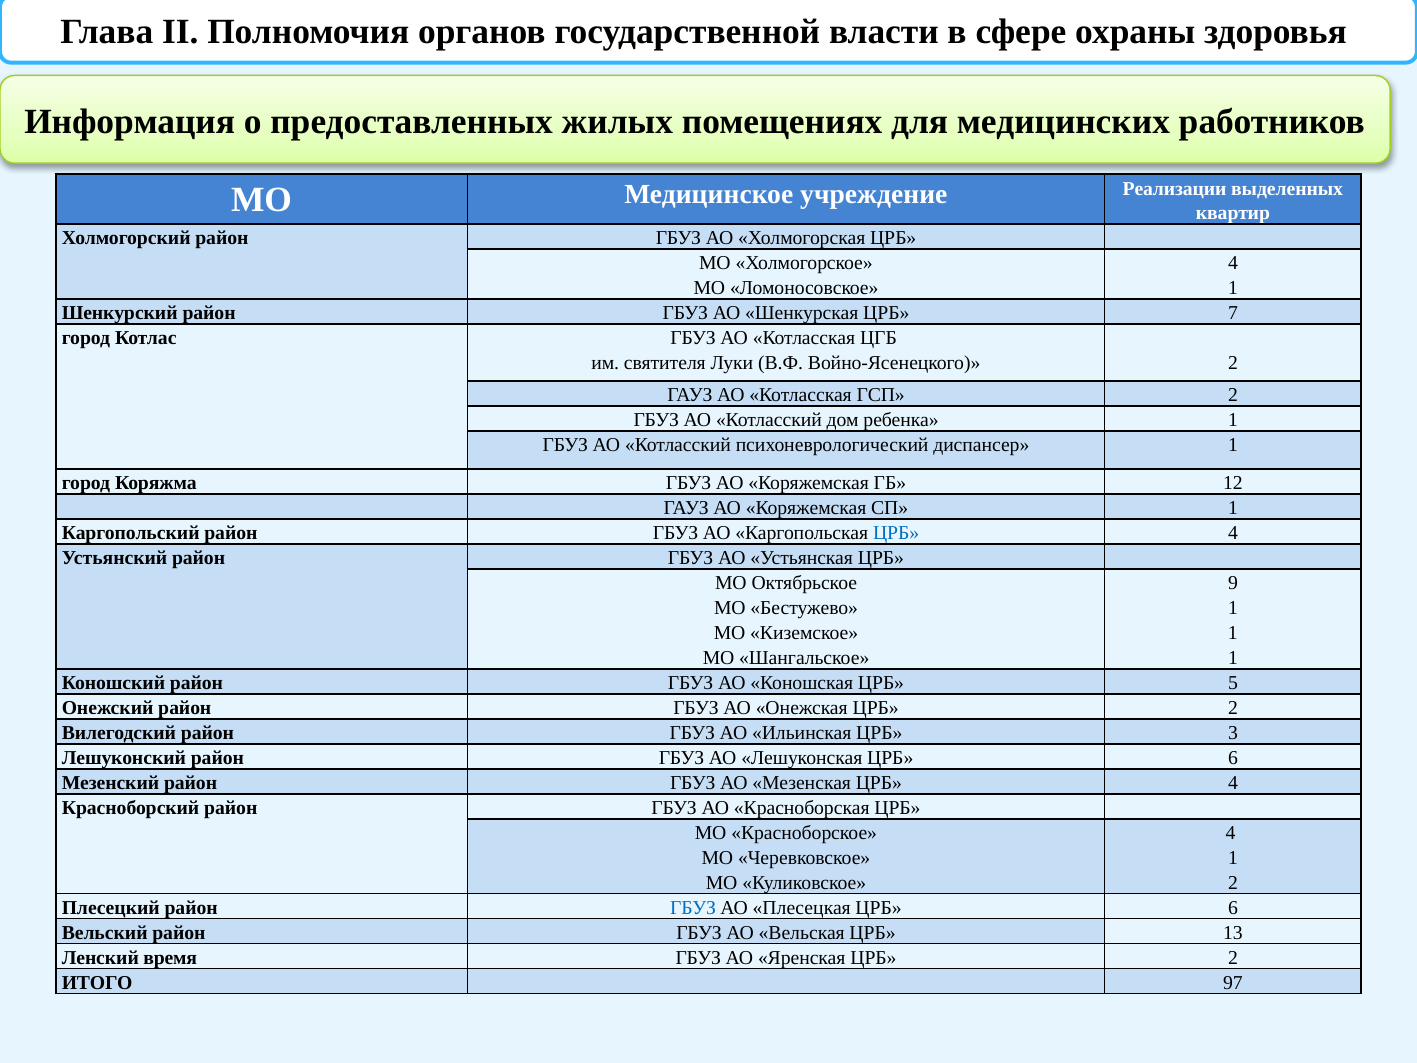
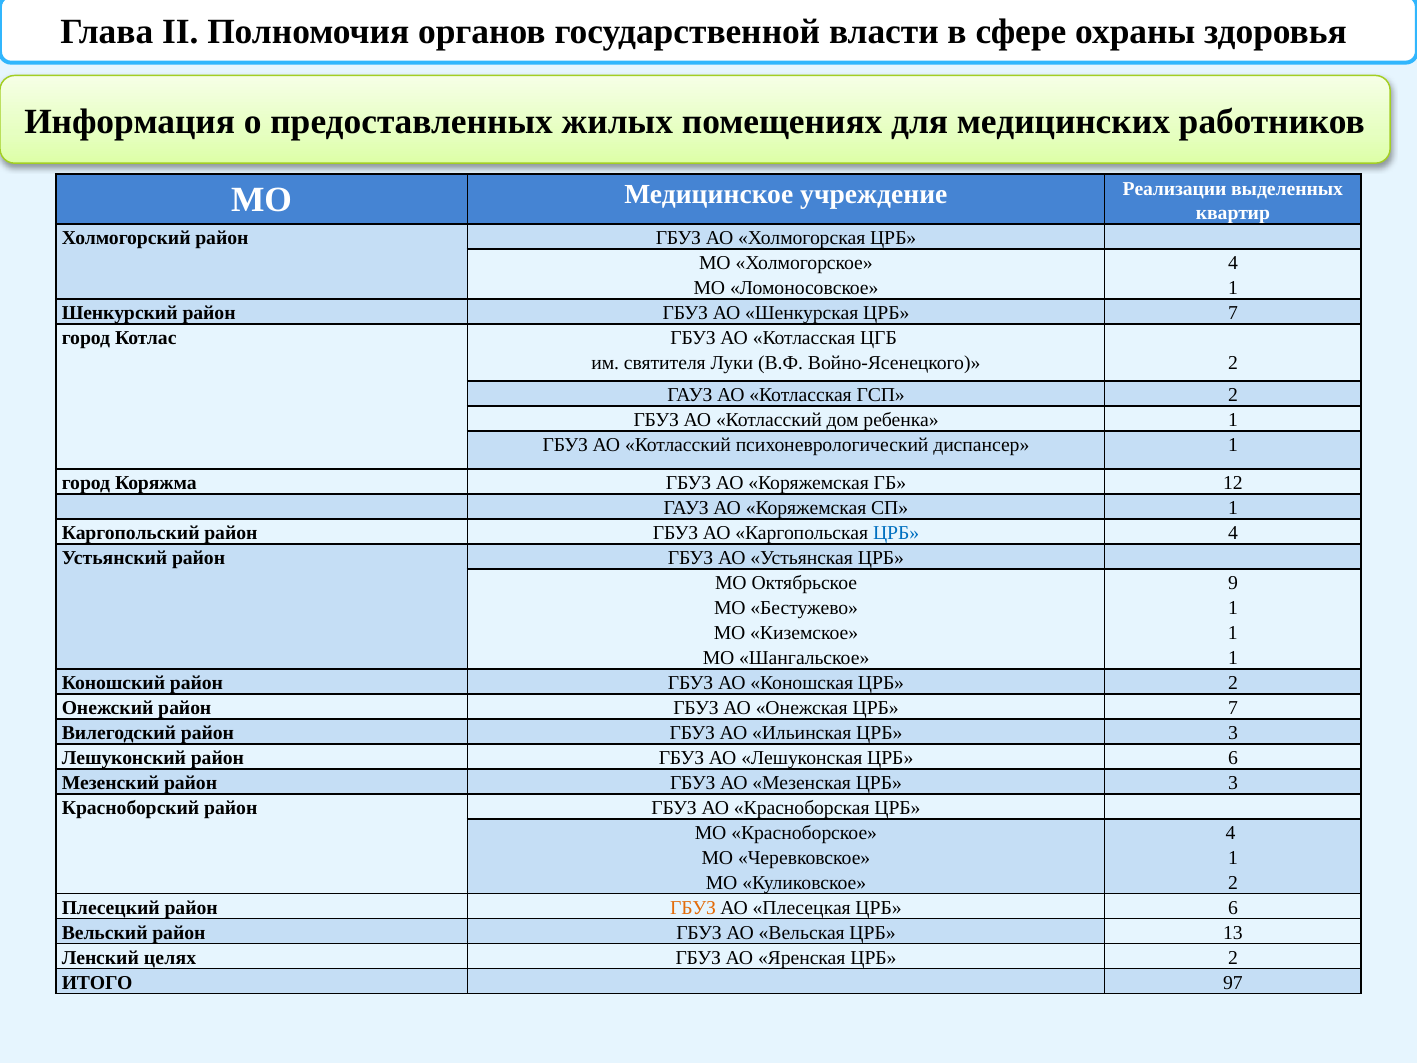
Коношская ЦРБ 5: 5 -> 2 (1233, 683)
Онежская ЦРБ 2: 2 -> 7 (1233, 708)
Мезенская ЦРБ 4: 4 -> 3 (1233, 783)
ГБУЗ colour: blue -> orange (693, 908)
время: время -> целях (170, 958)
